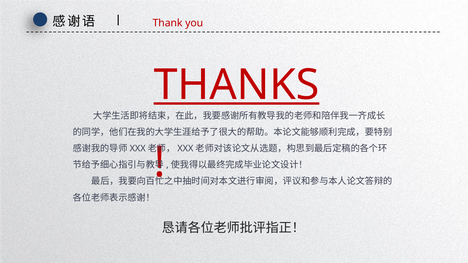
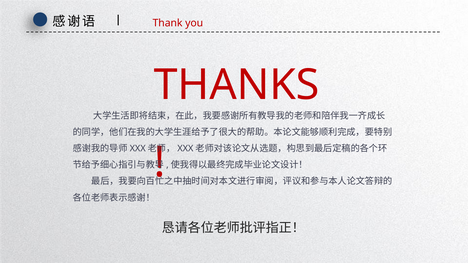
THANKS underline: present -> none (237, 85)
